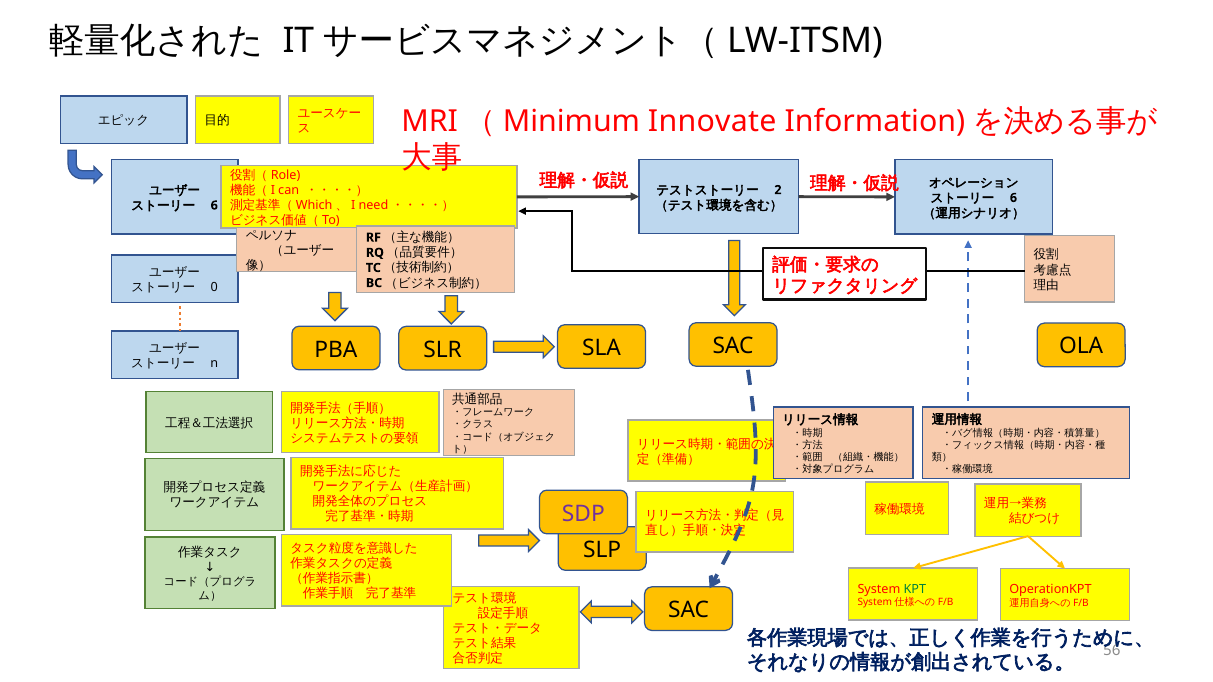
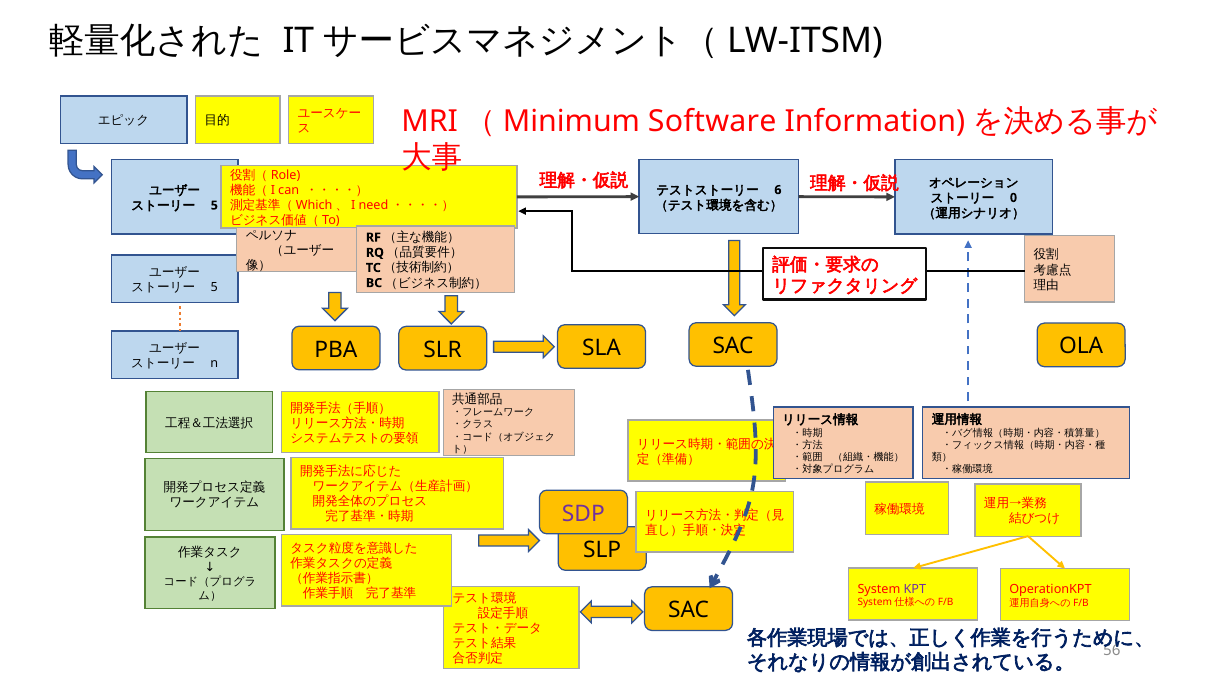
Innovate: Innovate -> Software (712, 121)
2: 2 -> 6 (778, 190)
6: 6 -> 0 (1013, 198)
6: 6 -> 5 (214, 205)
0: 0 -> 5 (214, 287)
KPT colour: green -> purple (915, 589)
